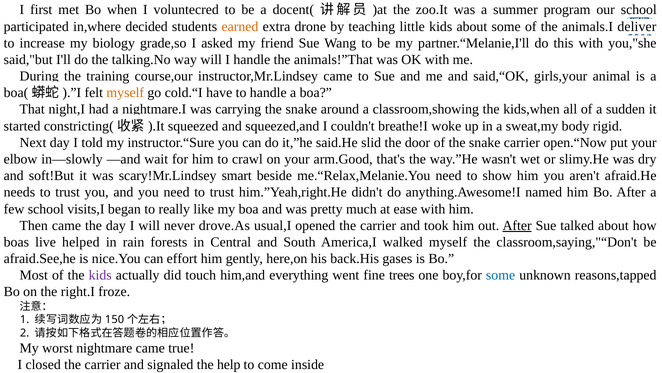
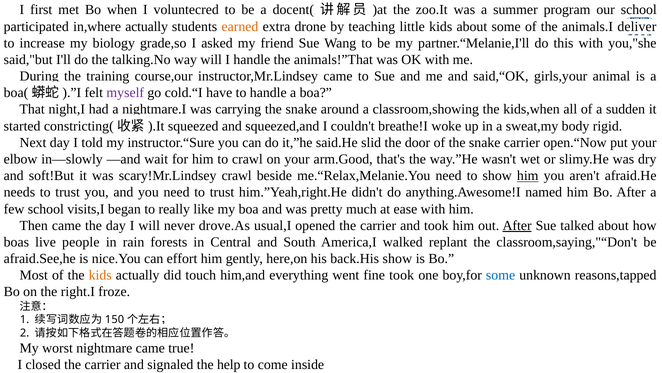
in,where decided: decided -> actually (147, 26)
myself colour: orange -> purple (125, 93)
scary!Mr.Lindsey smart: smart -> crawl (237, 175)
him underline: none -> present (528, 175)
helped: helped -> people (81, 242)
walked myself: myself -> replant (448, 242)
back.His gases: gases -> show (397, 258)
kids colour: purple -> orange (100, 275)
fine trees: trees -> took (402, 275)
